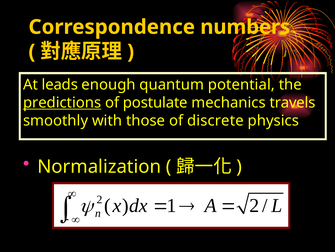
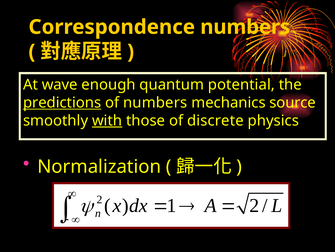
leads: leads -> wave (60, 84)
of postulate: postulate -> numbers (155, 102)
travels: travels -> source (293, 102)
with underline: none -> present (107, 120)
